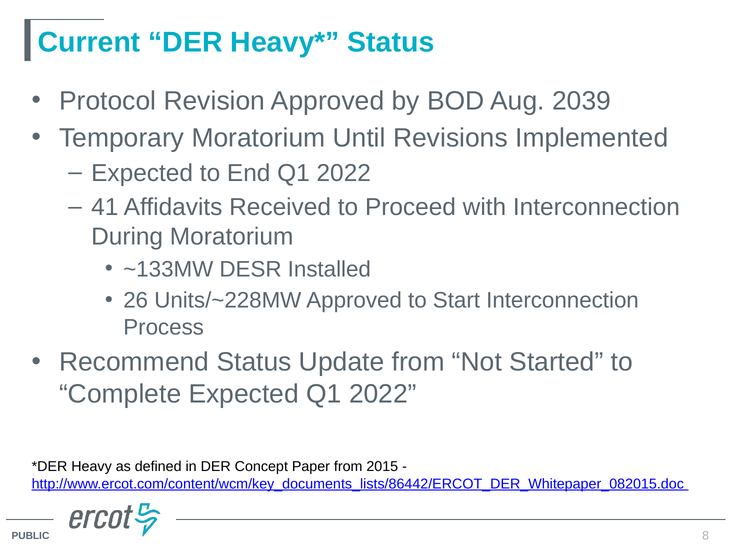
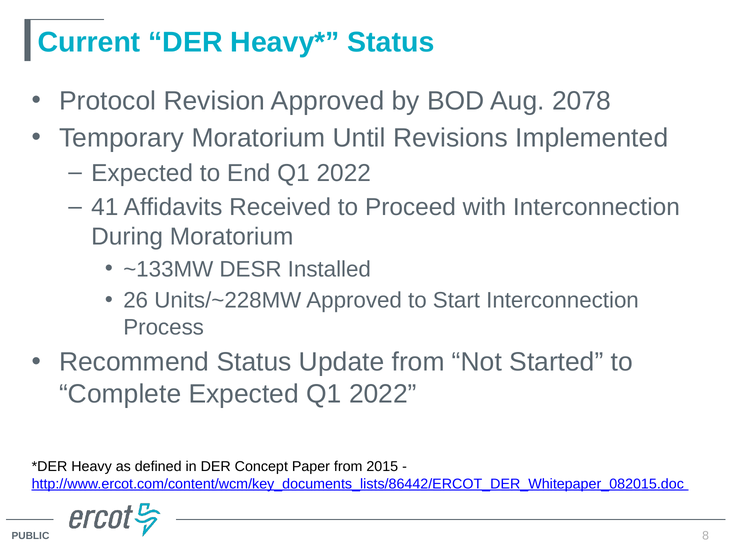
2039: 2039 -> 2078 (582, 101)
